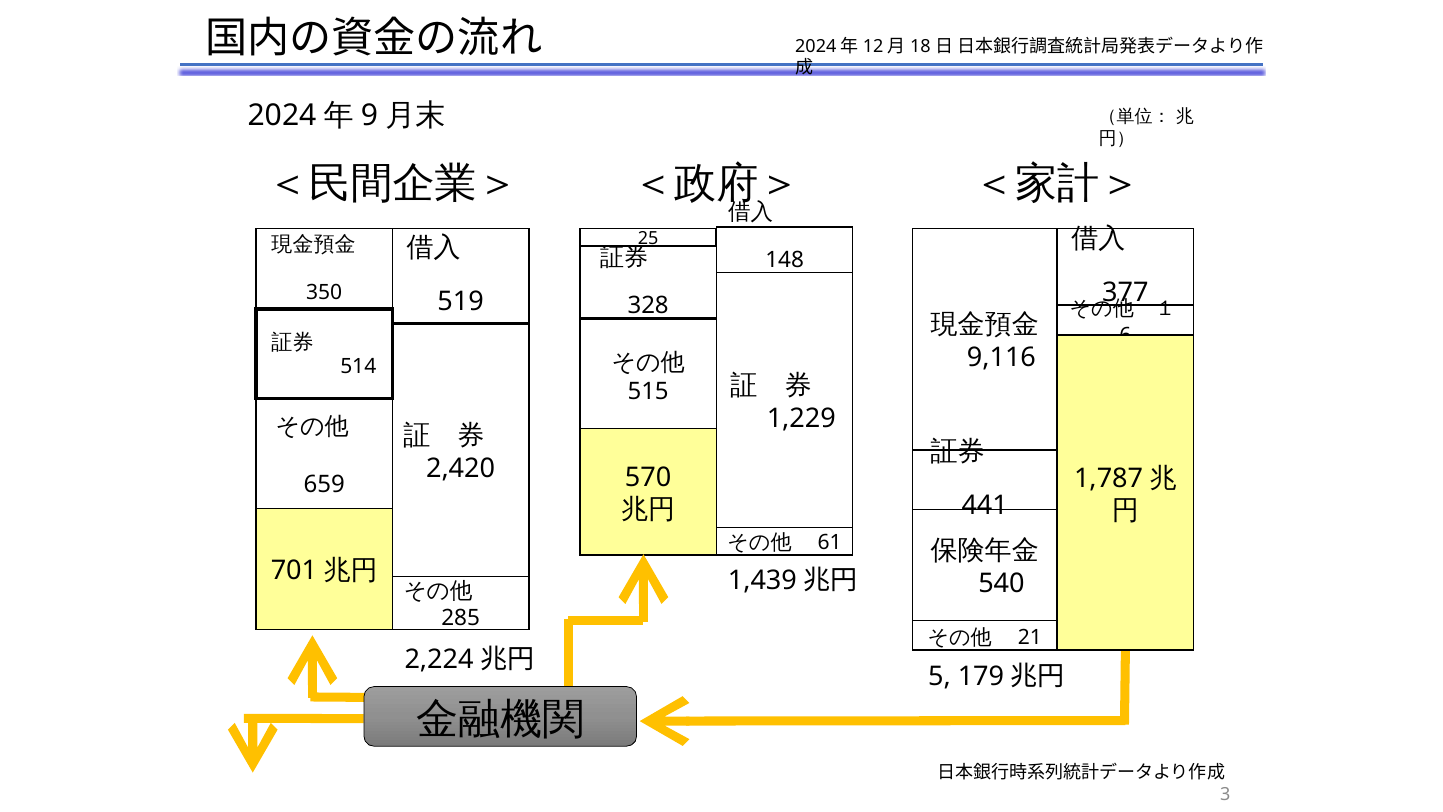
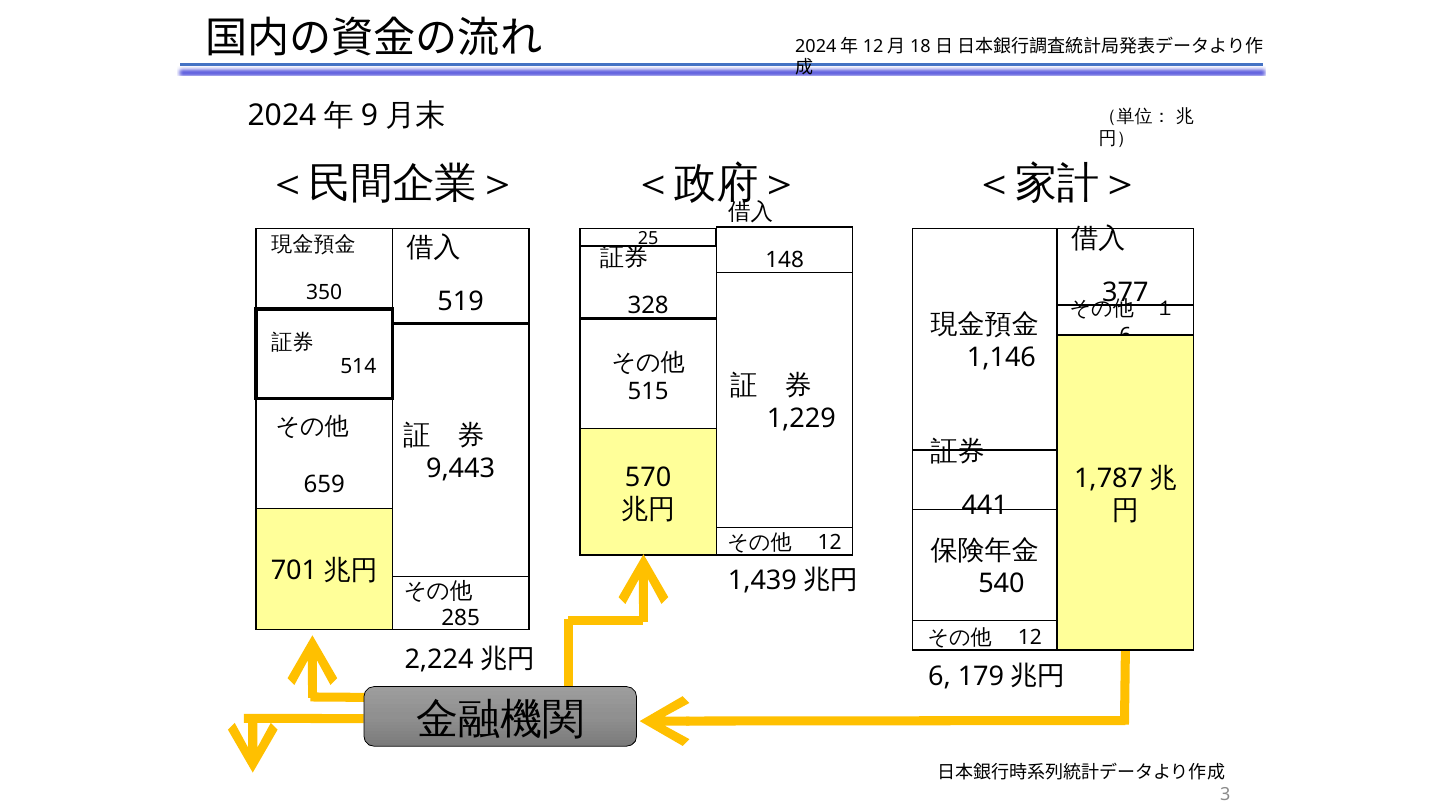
9,116: 9,116 -> 1,146 (1001, 357)
2,420: 2,420 -> 9,443 (461, 468)
61: 61 -> 12 (830, 542)
21: 21 -> 12 (1030, 637)
5: 5 -> 6 (939, 676)
